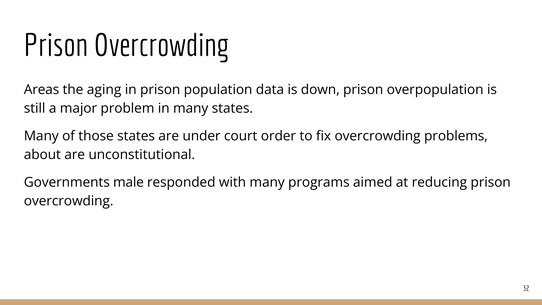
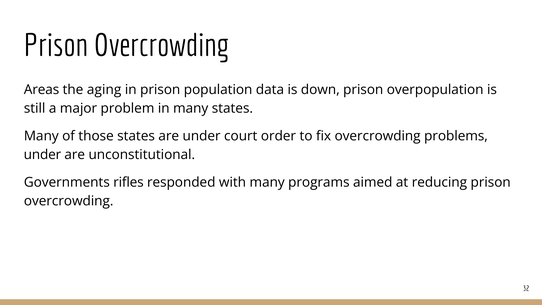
about: about -> under (42, 155)
male: male -> rifles (128, 182)
